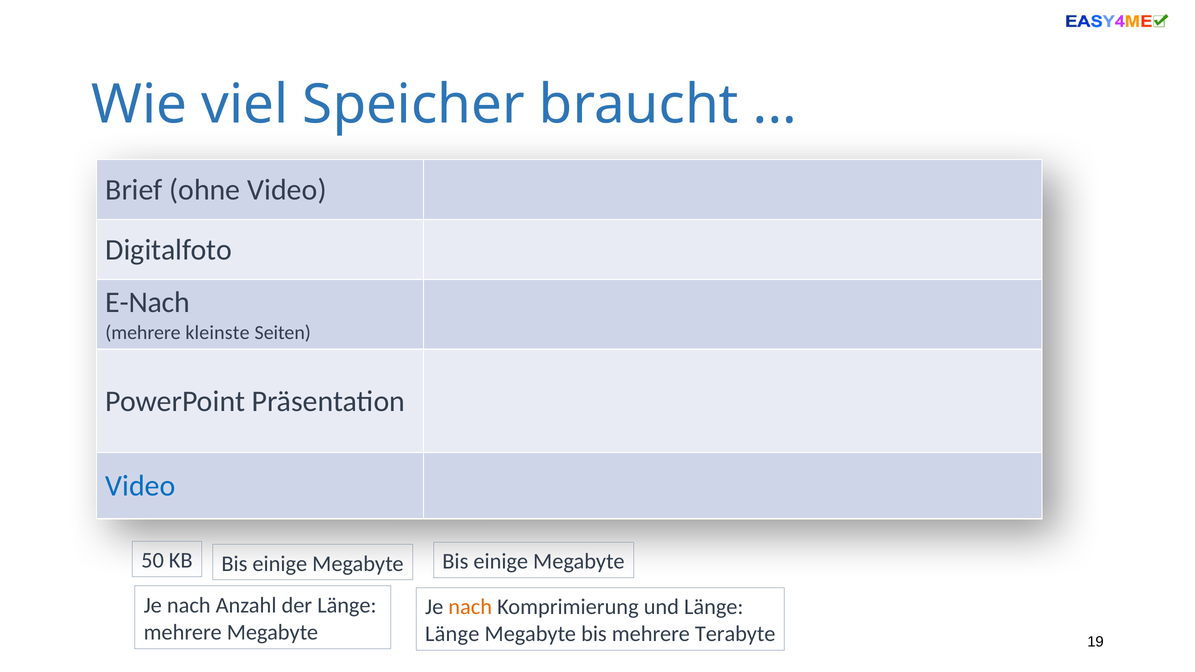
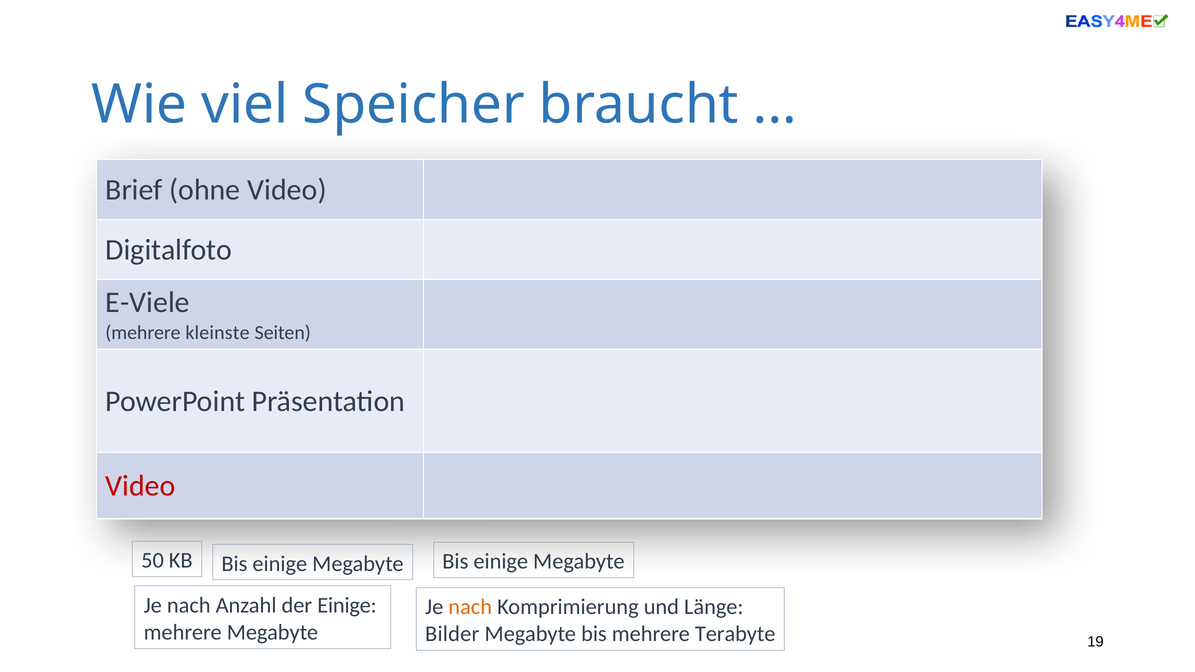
E-Nach: E-Nach -> E-Viele (148, 303)
Video colour: blue -> red (140, 486)
der Länge: Länge -> Einige (347, 606)
Länge: Länge -> Bilder (452, 634)
